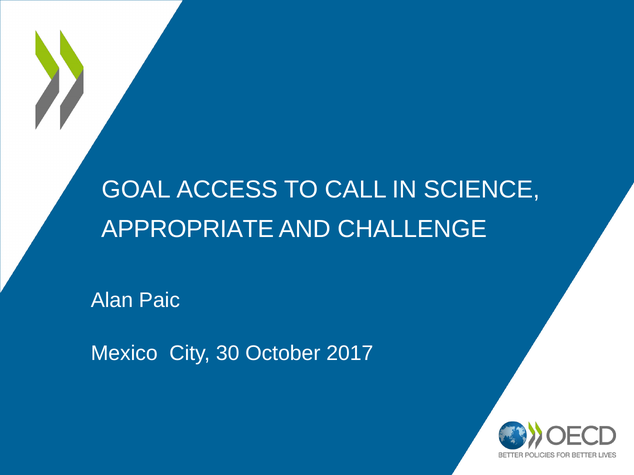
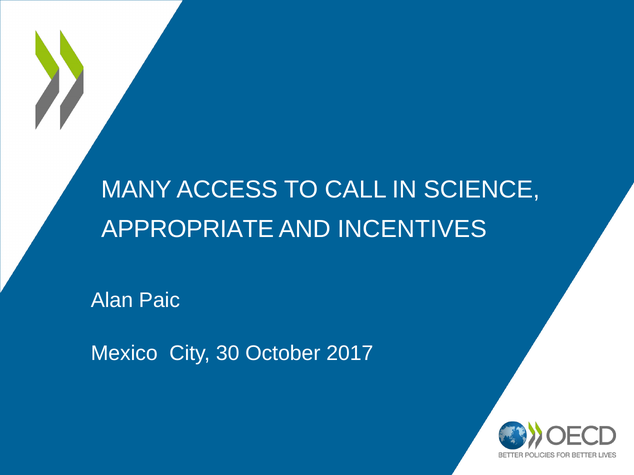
GOAL: GOAL -> MANY (136, 190)
CHALLENGE: CHALLENGE -> INCENTIVES (412, 230)
